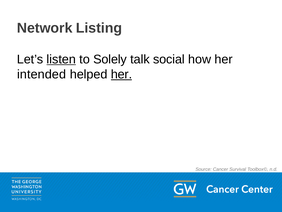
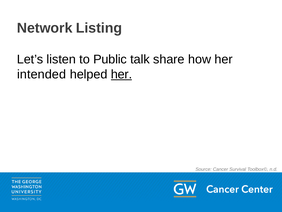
listen underline: present -> none (61, 59)
Solely: Solely -> Public (110, 59)
social: social -> share (169, 59)
